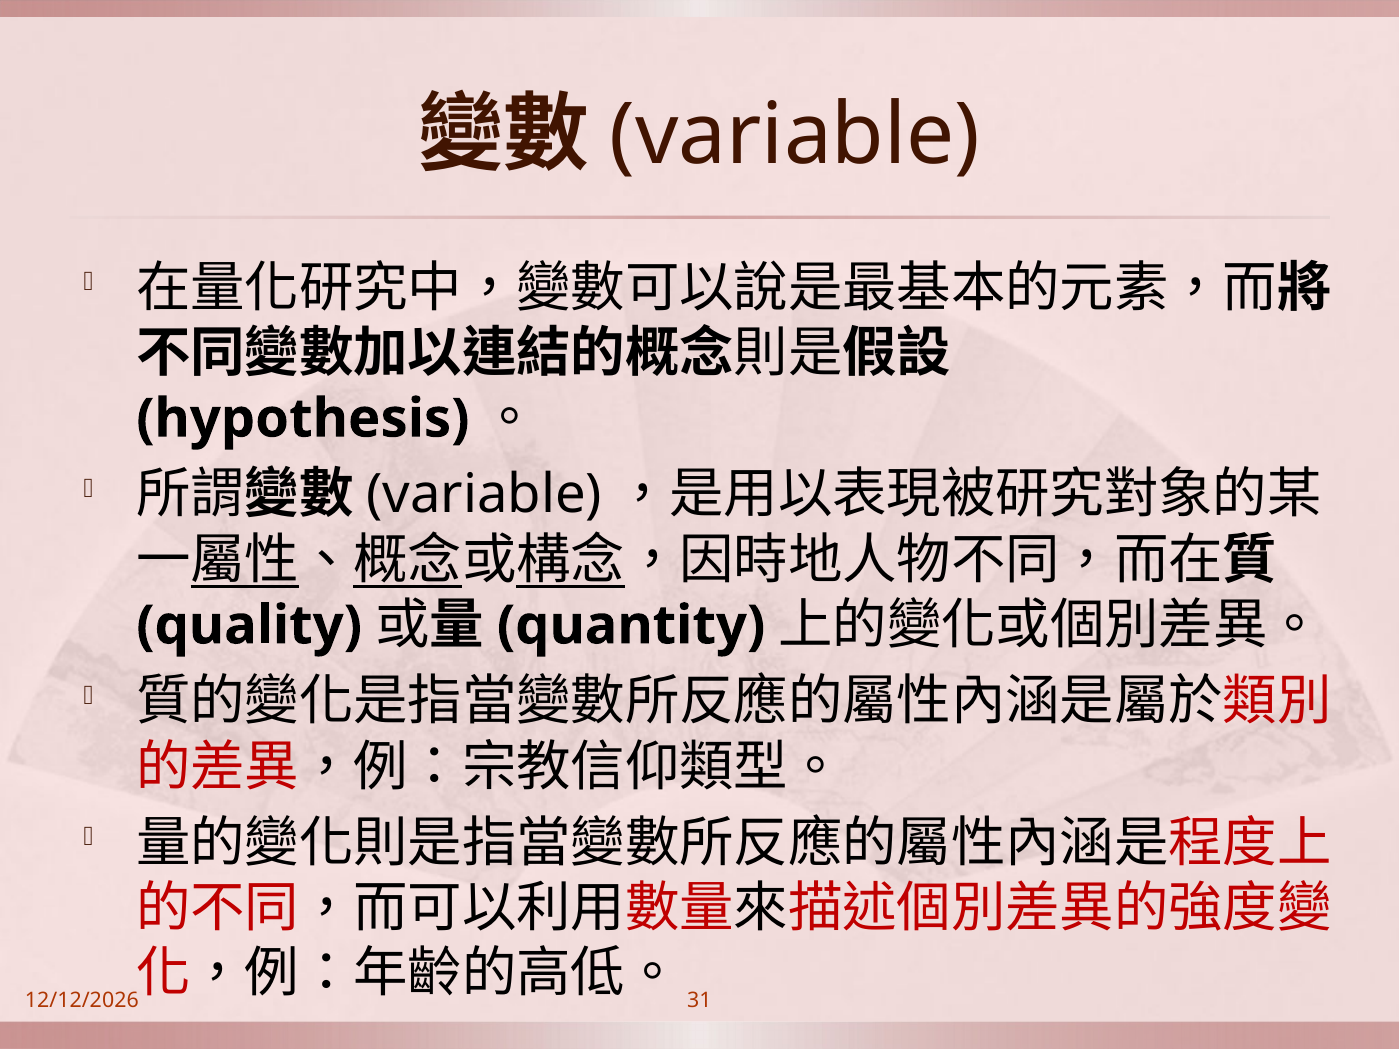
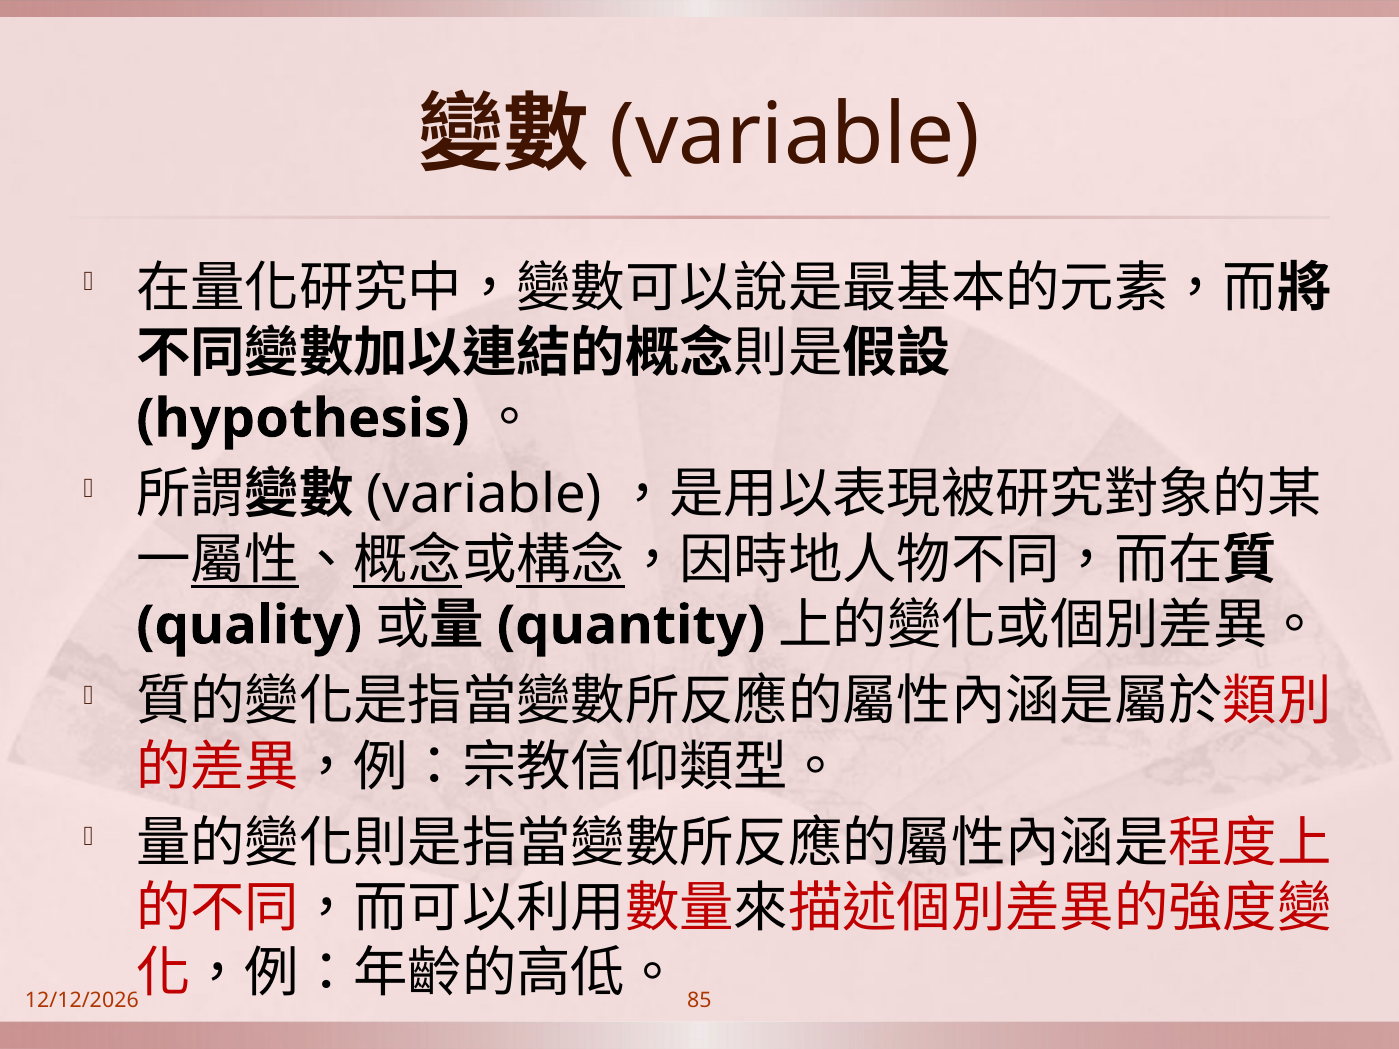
31: 31 -> 85 (699, 1001)
